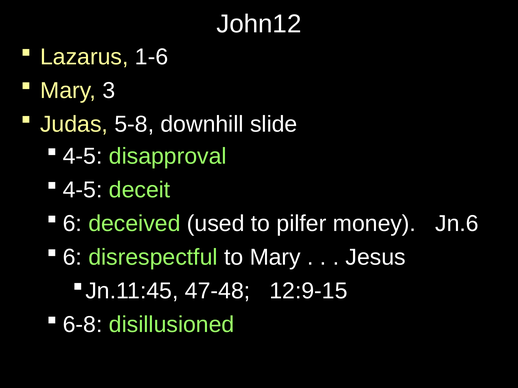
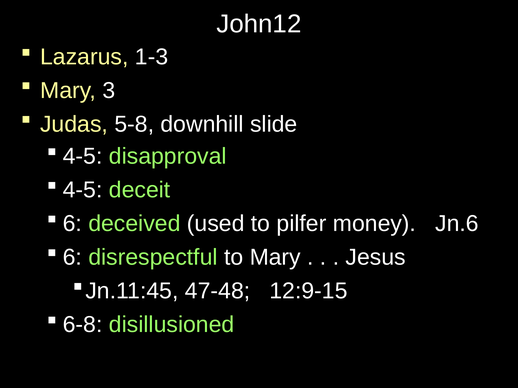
1-6: 1-6 -> 1-3 (152, 57)
